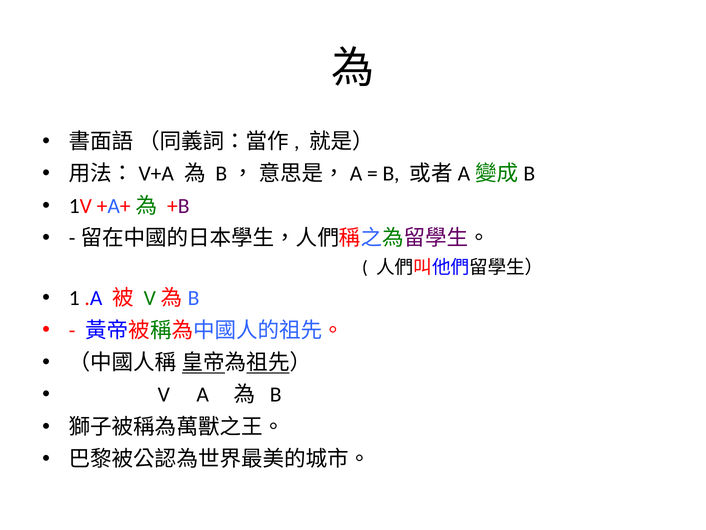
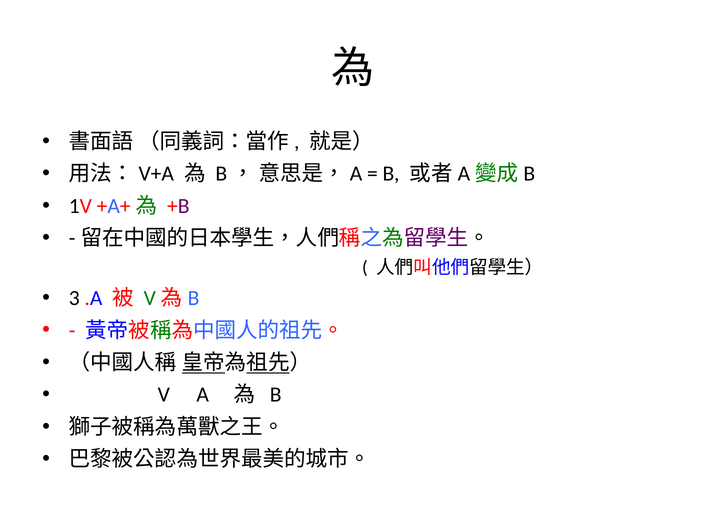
1: 1 -> 3 (74, 298)
